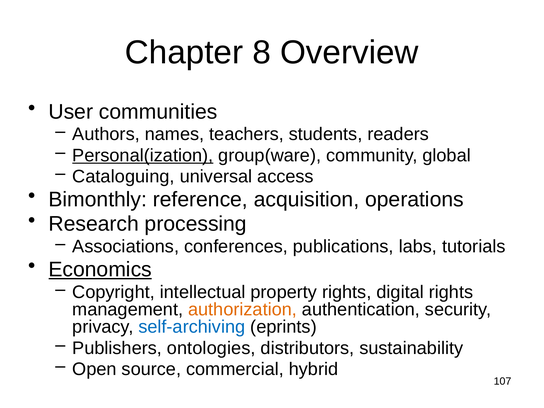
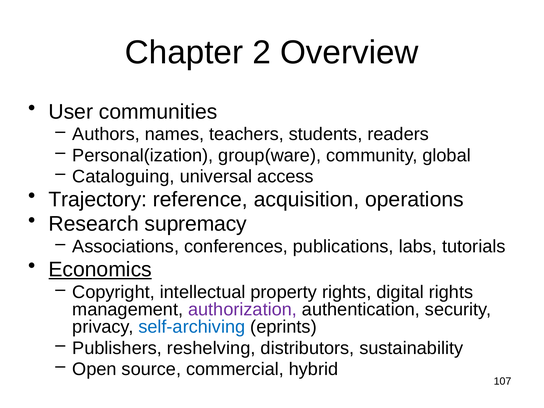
8: 8 -> 2 (262, 53)
Personal(ization underline: present -> none (143, 155)
Bimonthly: Bimonthly -> Trajectory (98, 199)
processing: processing -> supremacy (196, 224)
authorization colour: orange -> purple (243, 310)
ontologies: ontologies -> reshelving (211, 348)
